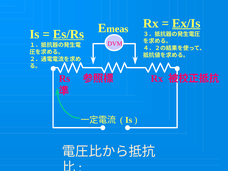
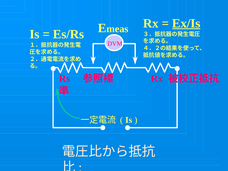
Es/Rs underline: present -> none (68, 34)
